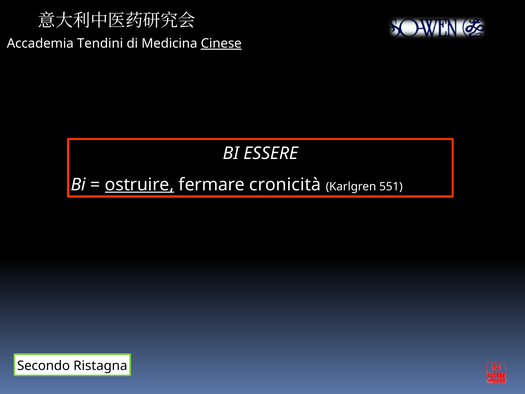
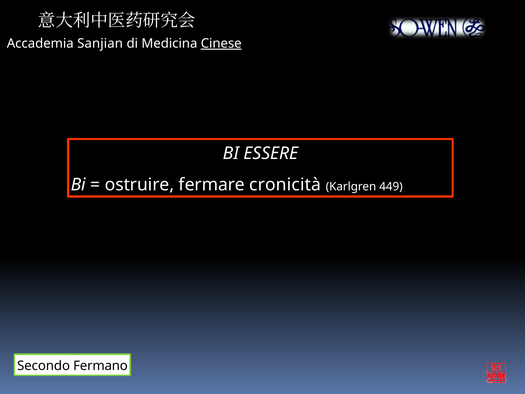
Tendini: Tendini -> Sanjian (100, 43)
ostruire underline: present -> none (139, 185)
551: 551 -> 449 (391, 186)
Ristagna: Ristagna -> Fermano (100, 365)
